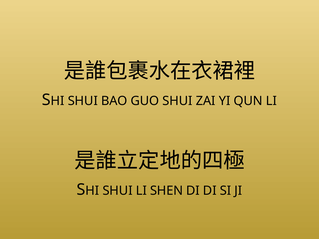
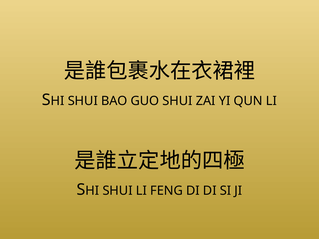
SHEN: SHEN -> FENG (166, 191)
